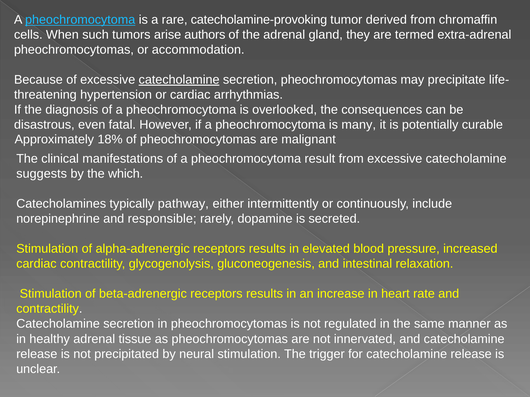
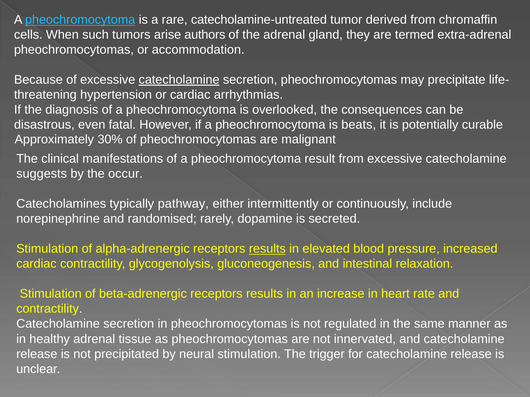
catecholamine-provoking: catecholamine-provoking -> catecholamine-untreated (259, 20)
many: many -> beats (359, 125)
18%: 18% -> 30% (110, 140)
which: which -> occur (126, 174)
responsible: responsible -> randomised (162, 219)
results underline: none -> present (267, 249)
